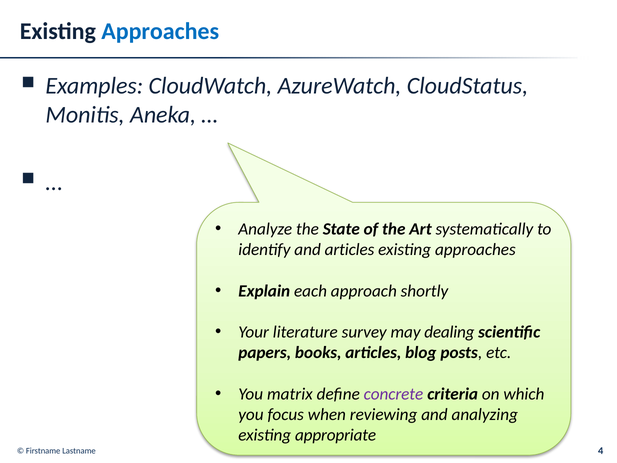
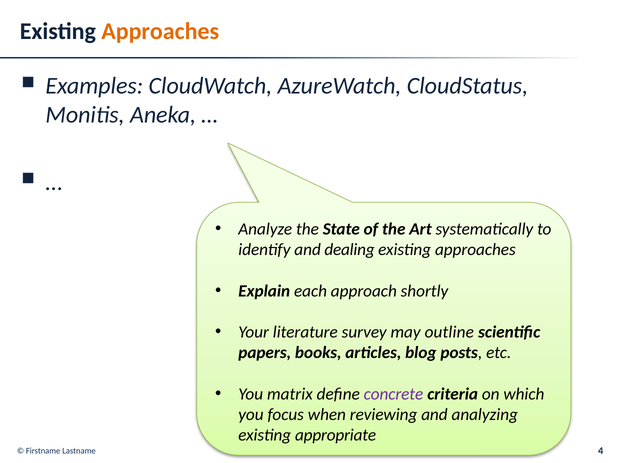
Approaches colour: blue -> orange (160, 31)
and articles: articles -> dealing (350, 250)
dealing: dealing -> outline (449, 332)
